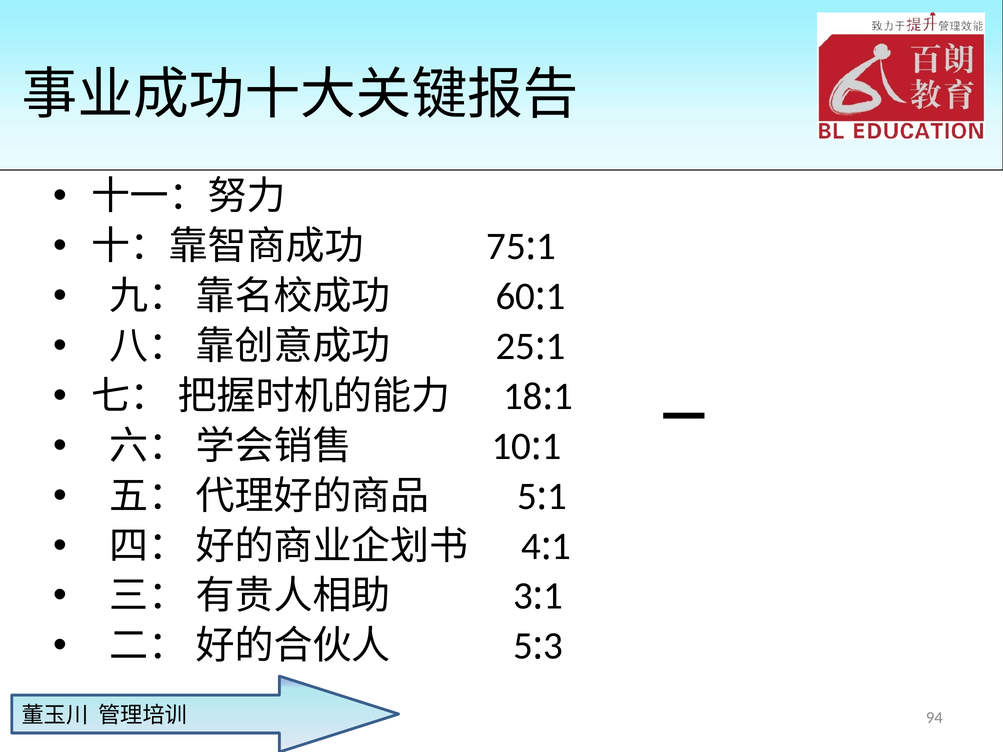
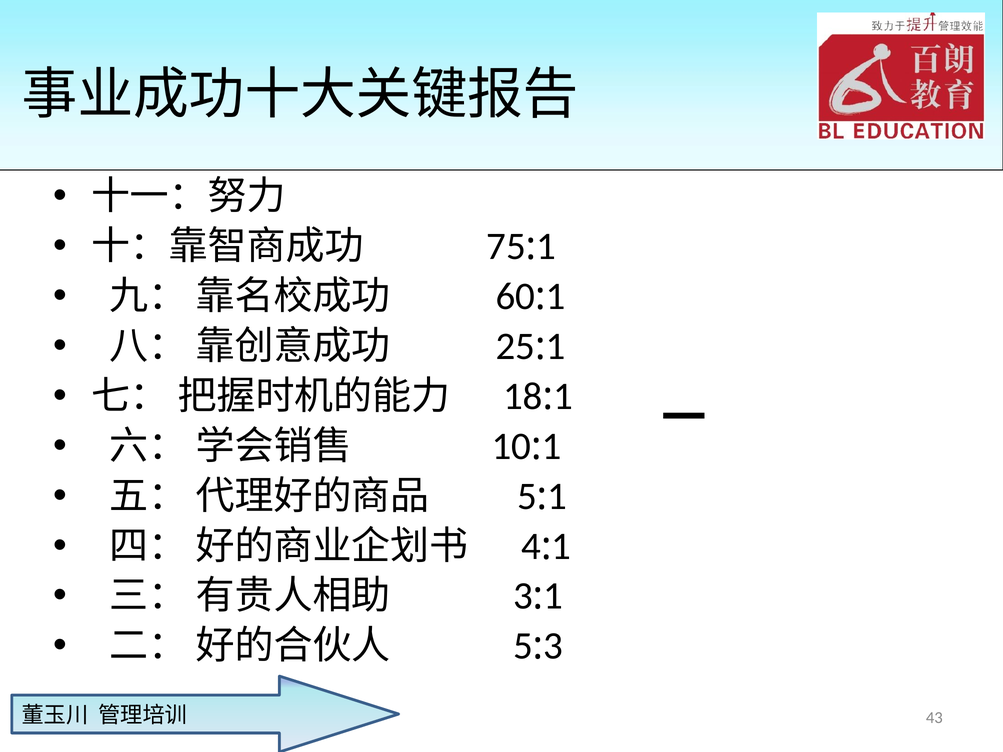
94: 94 -> 43 (934, 718)
